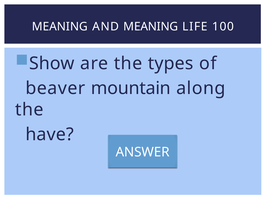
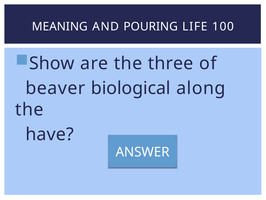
AND MEANING: MEANING -> POURING (151, 26)
types: types -> three (171, 63)
mountain: mountain -> biological (131, 88)
